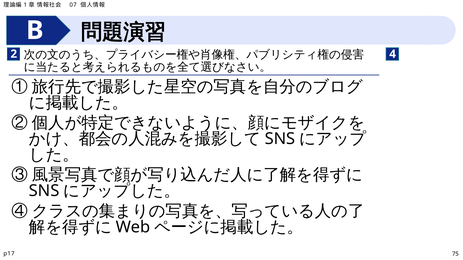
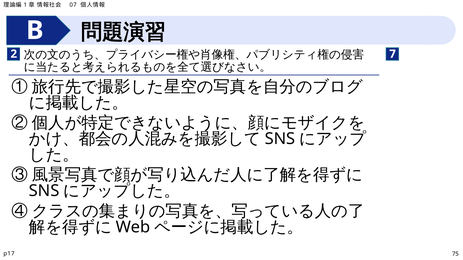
4: 4 -> 7 (393, 54)
